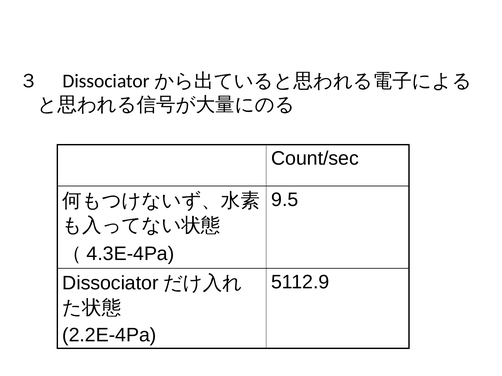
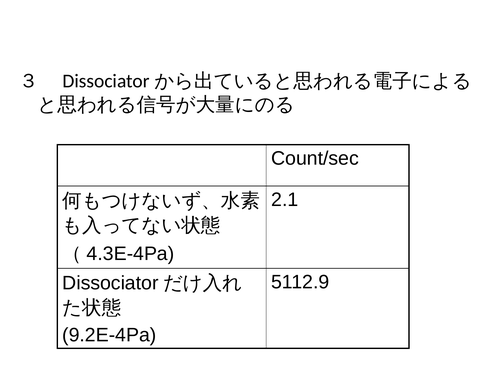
9.5: 9.5 -> 2.1 (285, 200)
2.2E-4Pa: 2.2E-4Pa -> 9.2E-4Pa (109, 335)
